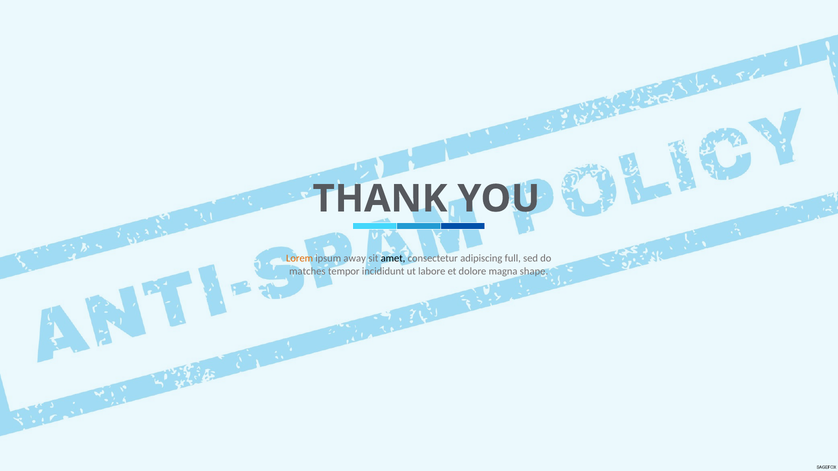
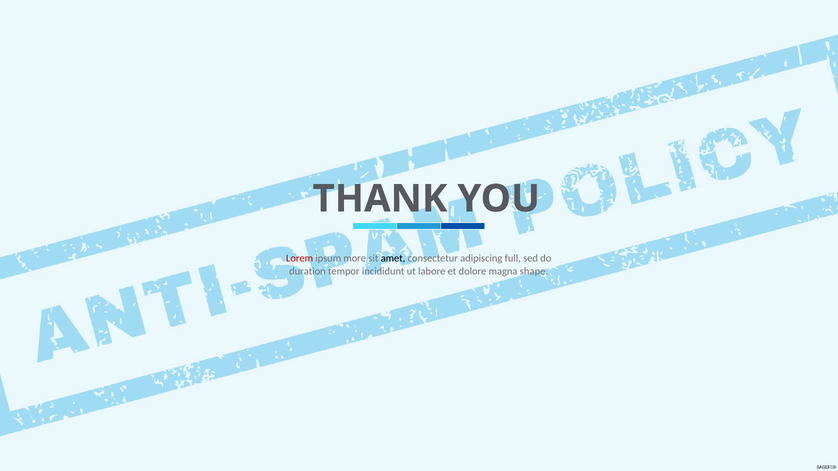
Lorem colour: orange -> red (300, 259)
away: away -> more (355, 259)
matches: matches -> duration (307, 271)
